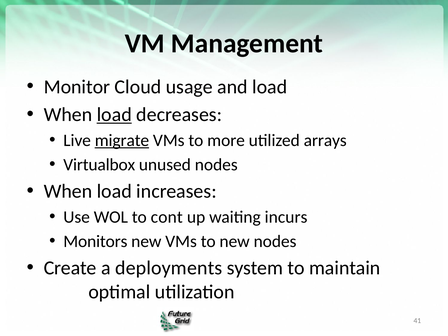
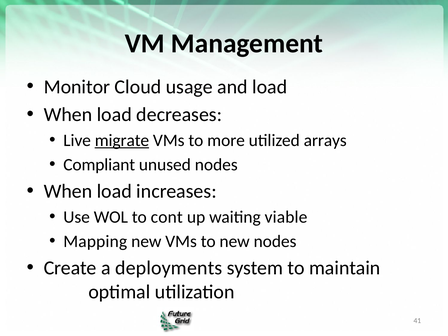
load underline: present -> none (114, 115)
Virtualbox: Virtualbox -> Compliant (99, 165)
incurs: incurs -> viable (286, 217)
Monitors: Monitors -> Mapping (95, 241)
